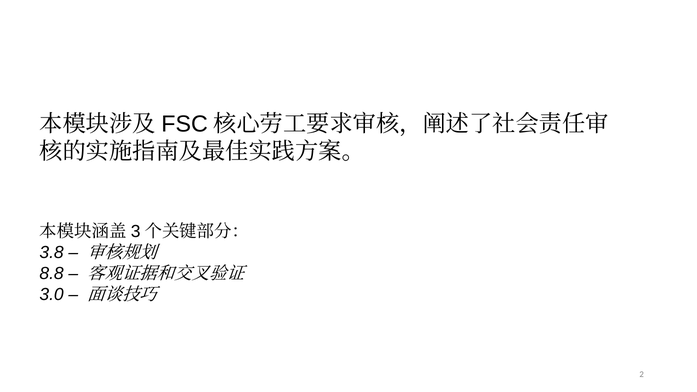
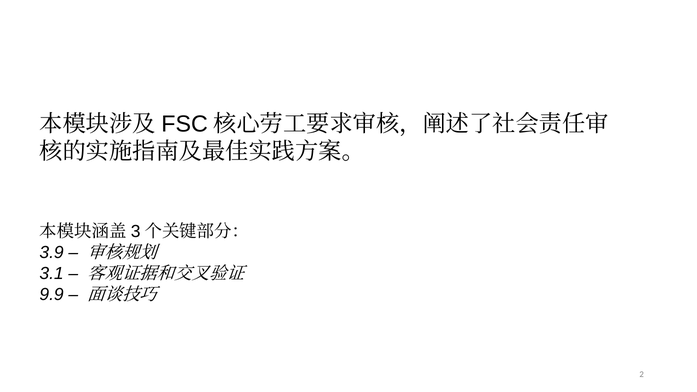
3.8: 3.8 -> 3.9 (52, 253)
8.8: 8.8 -> 3.1 (52, 273)
3.0: 3.0 -> 9.9 (52, 294)
